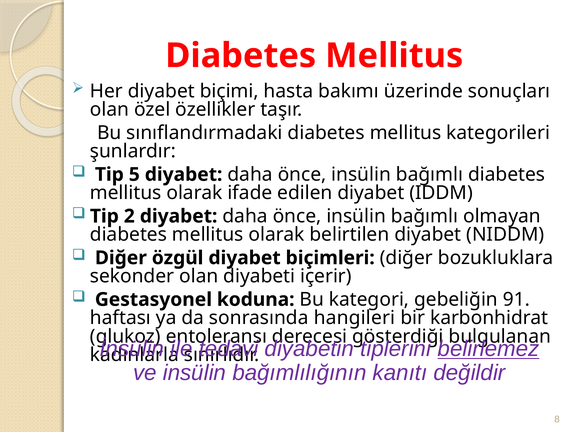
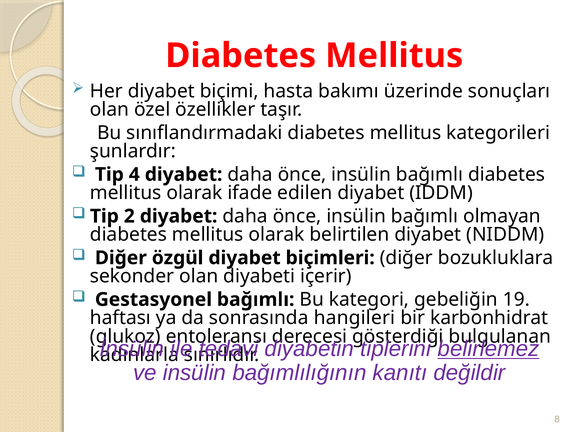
5: 5 -> 4 (134, 174)
Gestasyonel koduna: koduna -> bağımlı (256, 300)
91: 91 -> 19 (516, 300)
